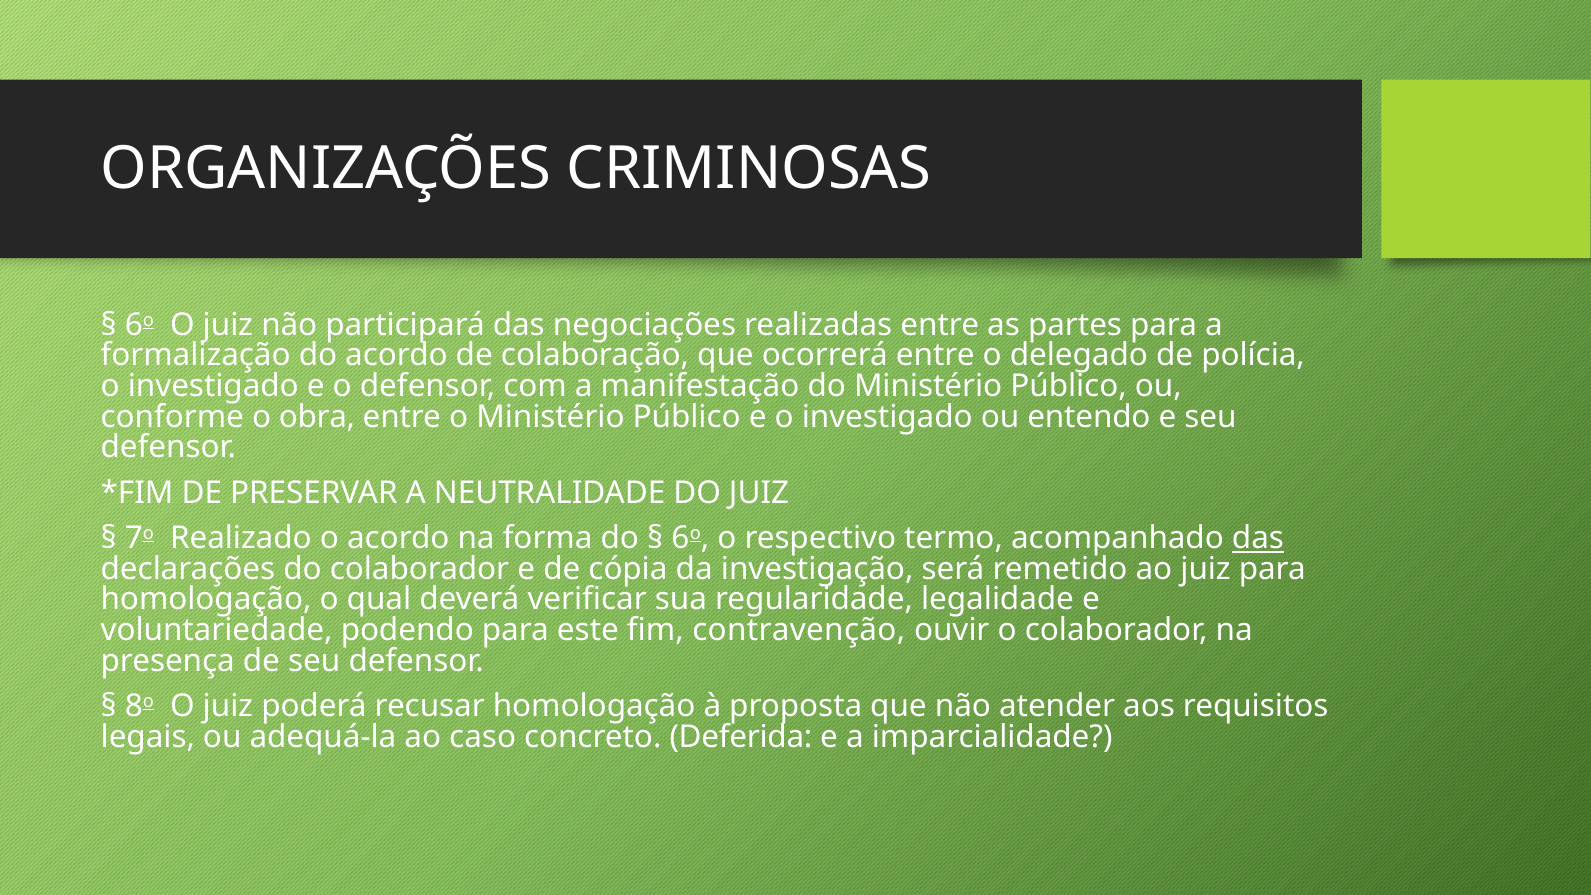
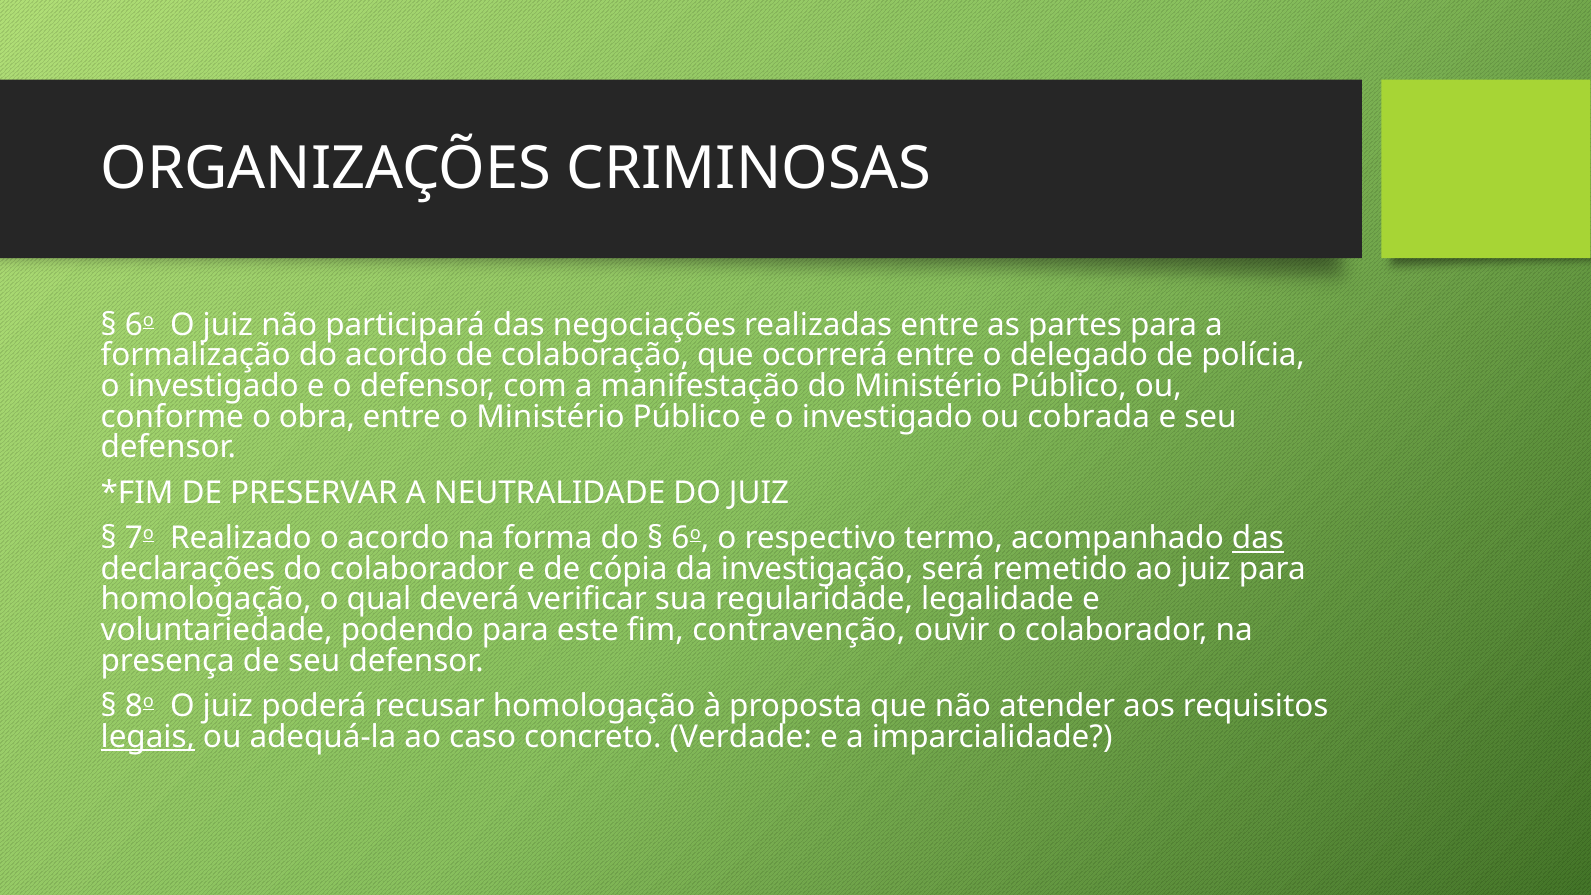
entendo: entendo -> cobrada (1089, 417)
legais underline: none -> present (148, 737)
Deferida: Deferida -> Verdade (741, 737)
